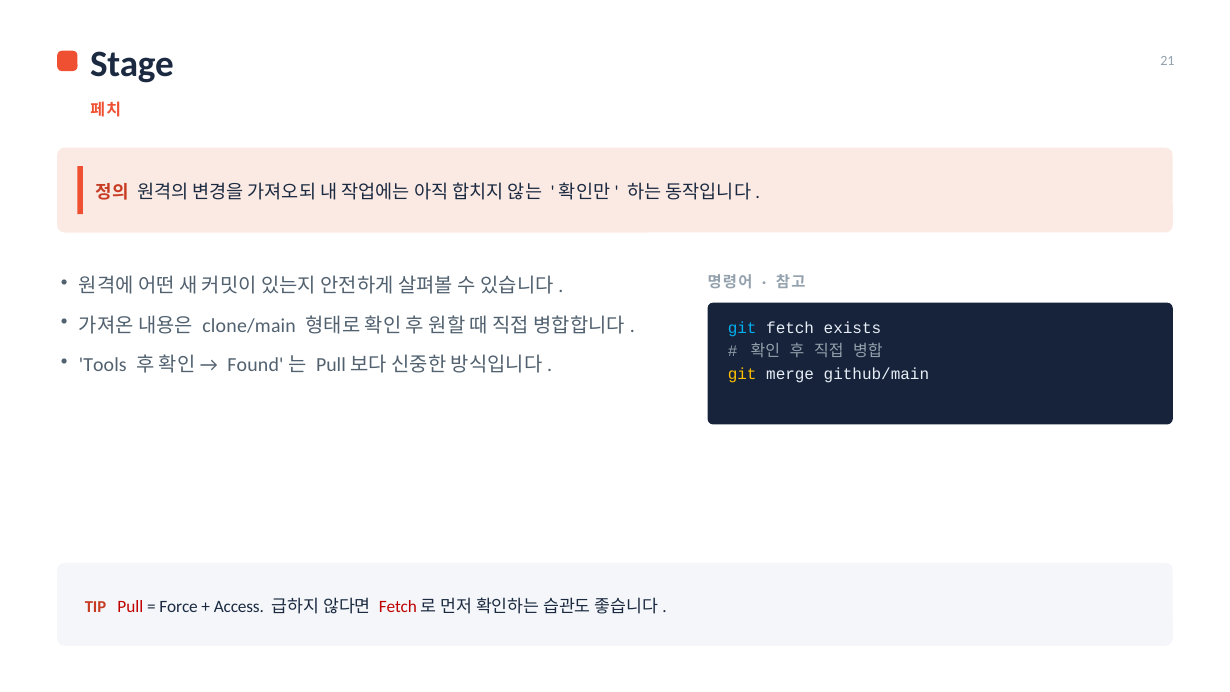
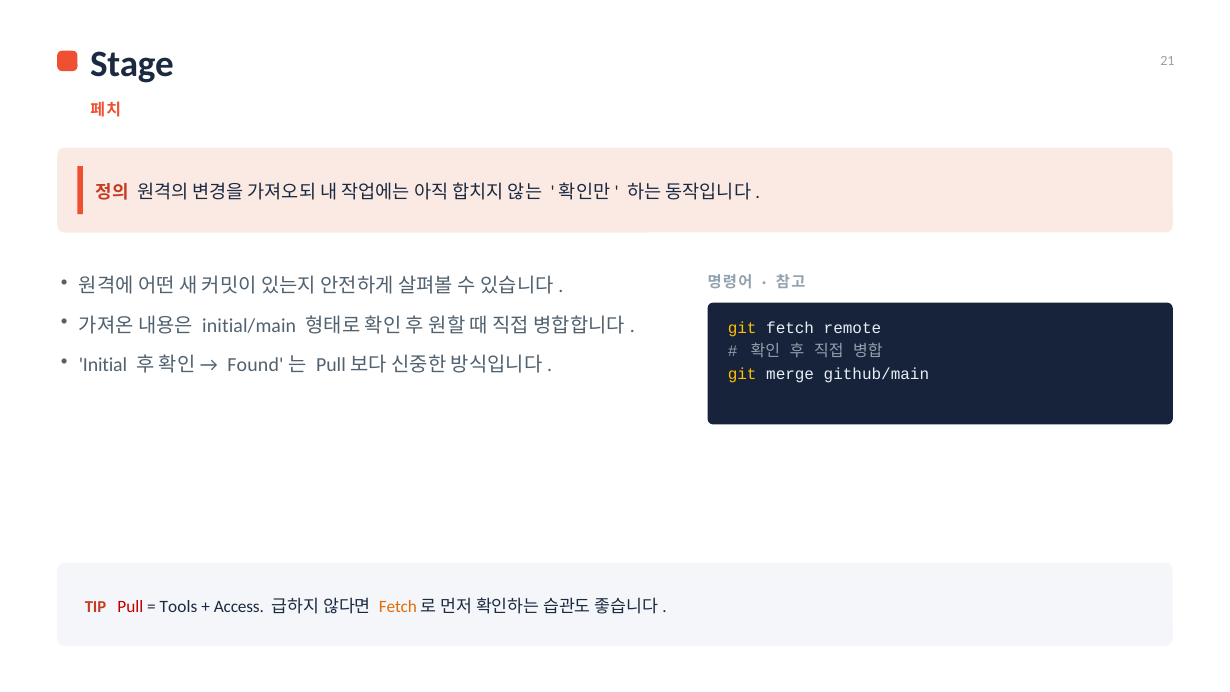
clone/main: clone/main -> initial/main (249, 326)
git colour: light blue -> yellow (742, 328)
exists: exists -> remote (852, 328)
Tools: Tools -> Initial (103, 365)
Force: Force -> Tools (178, 606)
Fetch colour: red -> orange (398, 606)
